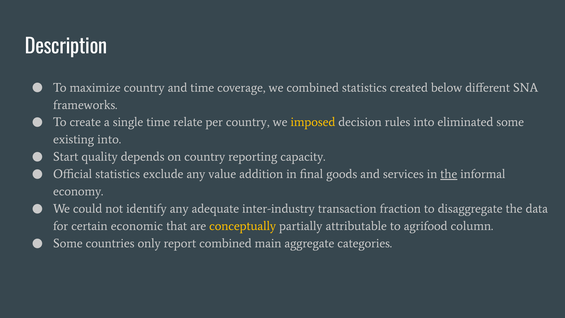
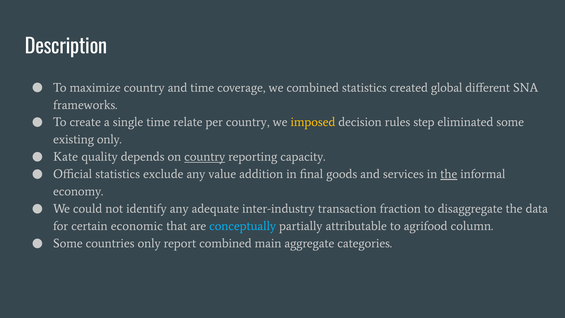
below: below -> global (447, 88)
rules into: into -> step (424, 122)
existing into: into -> only (109, 139)
Start: Start -> Kate (66, 157)
country underline: none -> present (205, 157)
conceptually colour: yellow -> light blue (243, 226)
